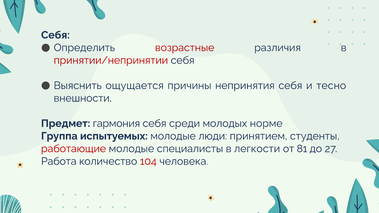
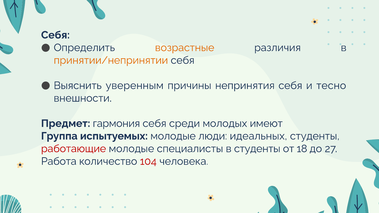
возрастные colour: red -> orange (185, 48)
принятии/непринятии colour: red -> orange (111, 60)
ощущается: ощущается -> уверенным (135, 86)
норме: норме -> имеют (266, 124)
принятием: принятием -> идеальных (258, 136)
в легкости: легкости -> студенты (257, 149)
81: 81 -> 18 (302, 149)
